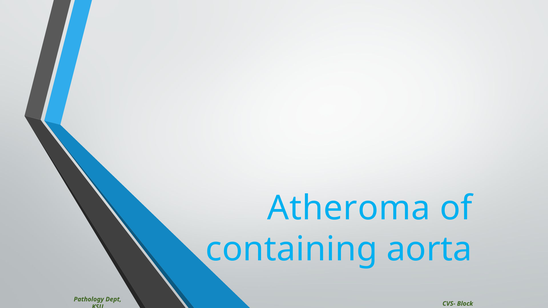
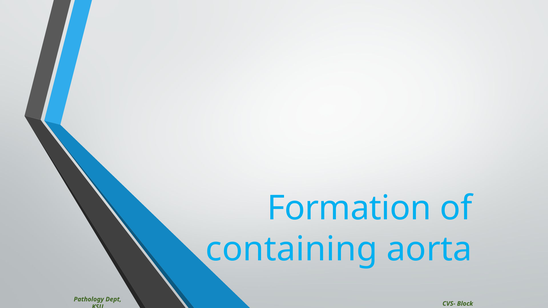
Atheroma: Atheroma -> Formation (349, 208)
